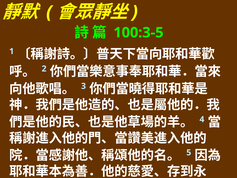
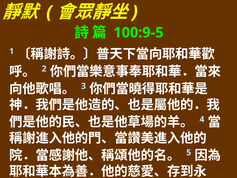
100:3-5: 100:3-5 -> 100:9-5 (138, 33)
